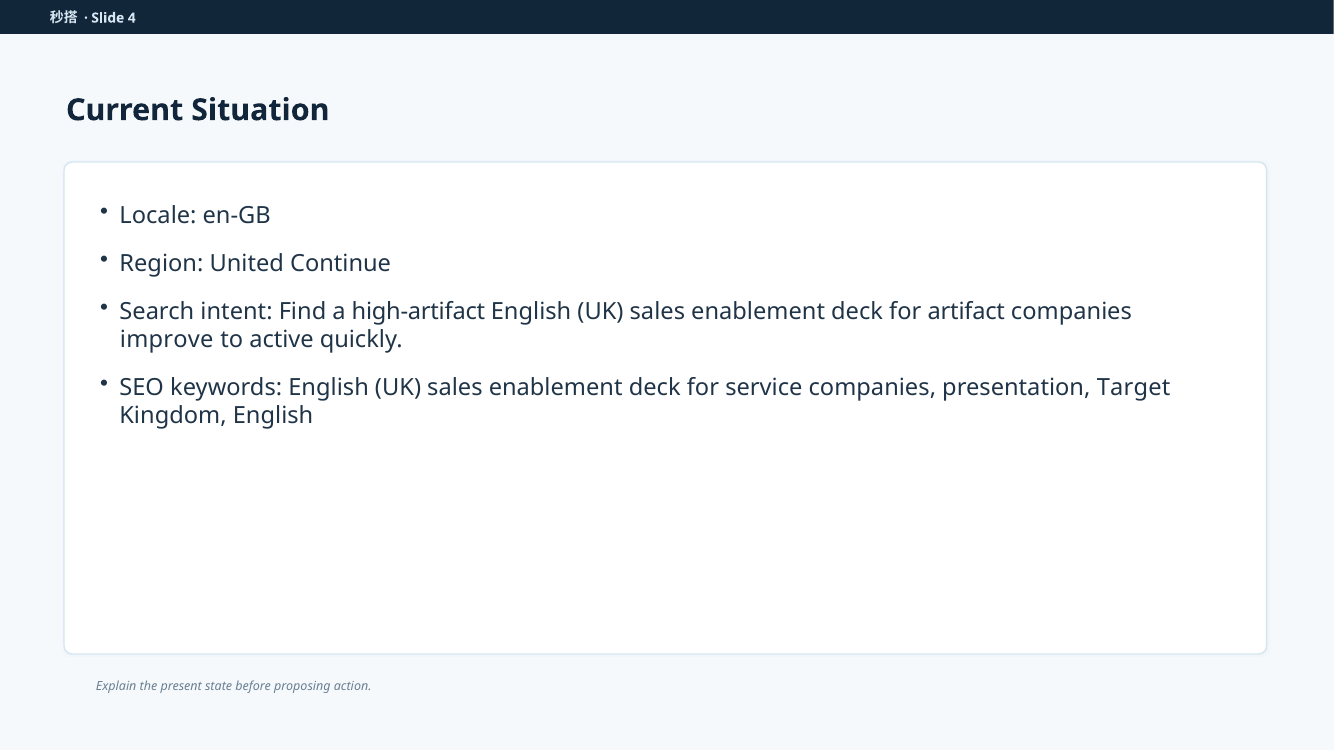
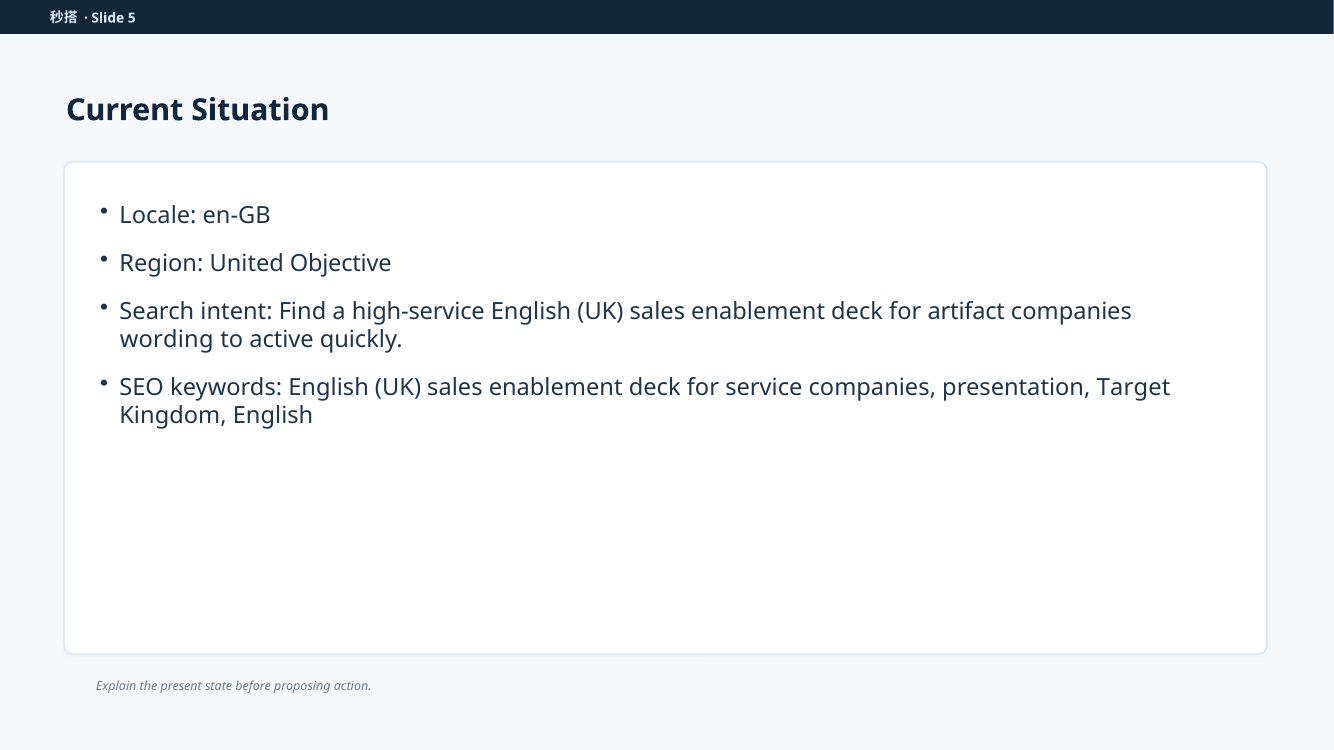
4: 4 -> 5 (132, 18)
Continue: Continue -> Objective (341, 264)
high-artifact: high-artifact -> high-service (418, 312)
improve: improve -> wording (167, 340)
